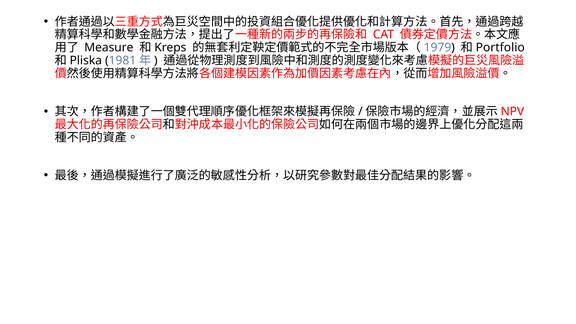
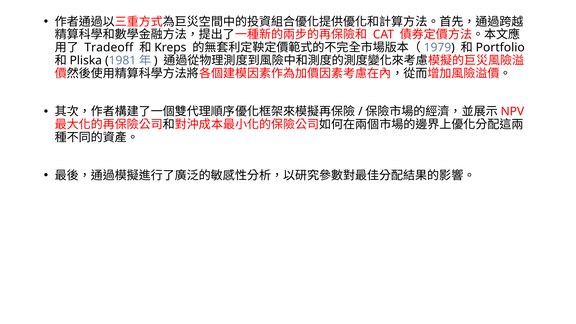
Measure: Measure -> Tradeoff (109, 48)
